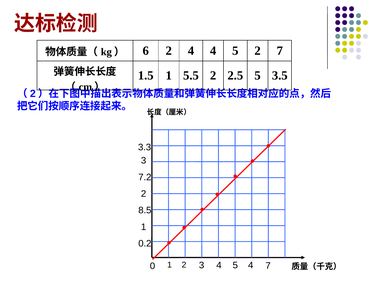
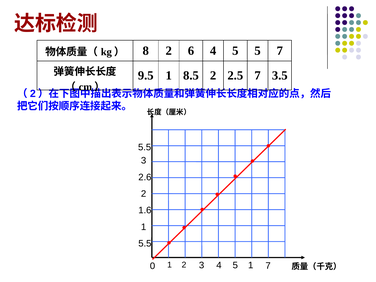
6: 6 -> 8 (146, 51)
2 4: 4 -> 6 (191, 51)
5 2: 2 -> 5 (258, 51)
1.5: 1.5 -> 9.5 (146, 76)
5.5: 5.5 -> 8.5 (191, 76)
2.5 5: 5 -> 7 (258, 76)
3.3: 3.3 -> 5.5 (145, 147)
7.2: 7.2 -> 2.6 (145, 177)
8.5: 8.5 -> 1.6 (145, 210)
0.2: 0.2 -> 5.5 (145, 244)
5 4: 4 -> 1 (251, 265)
